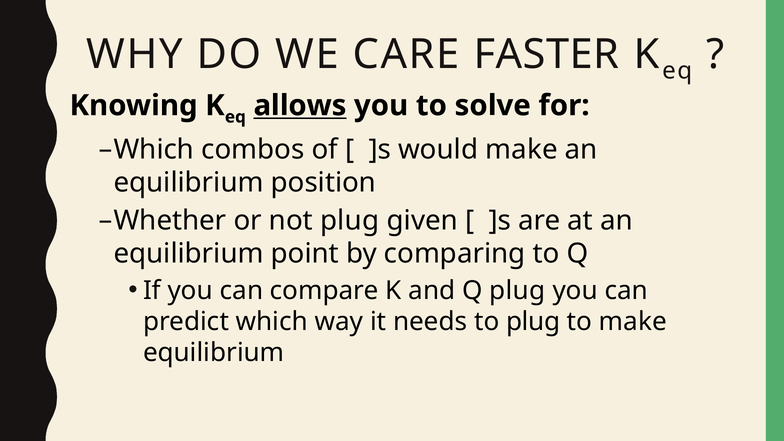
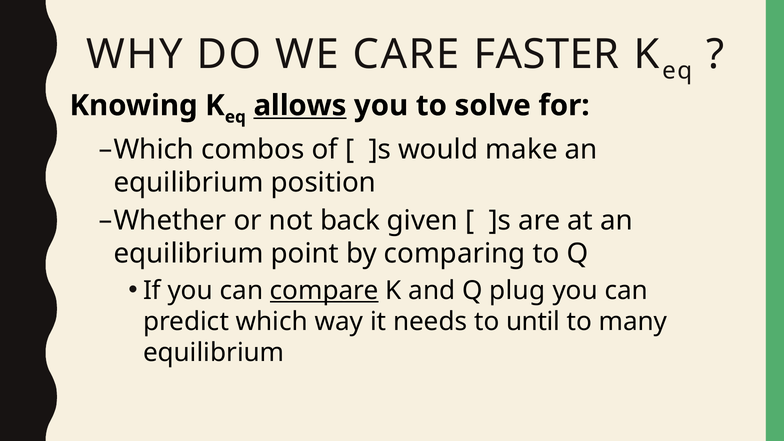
not plug: plug -> back (350, 220)
compare underline: none -> present (324, 290)
to plug: plug -> until (533, 322)
to make: make -> many (633, 322)
